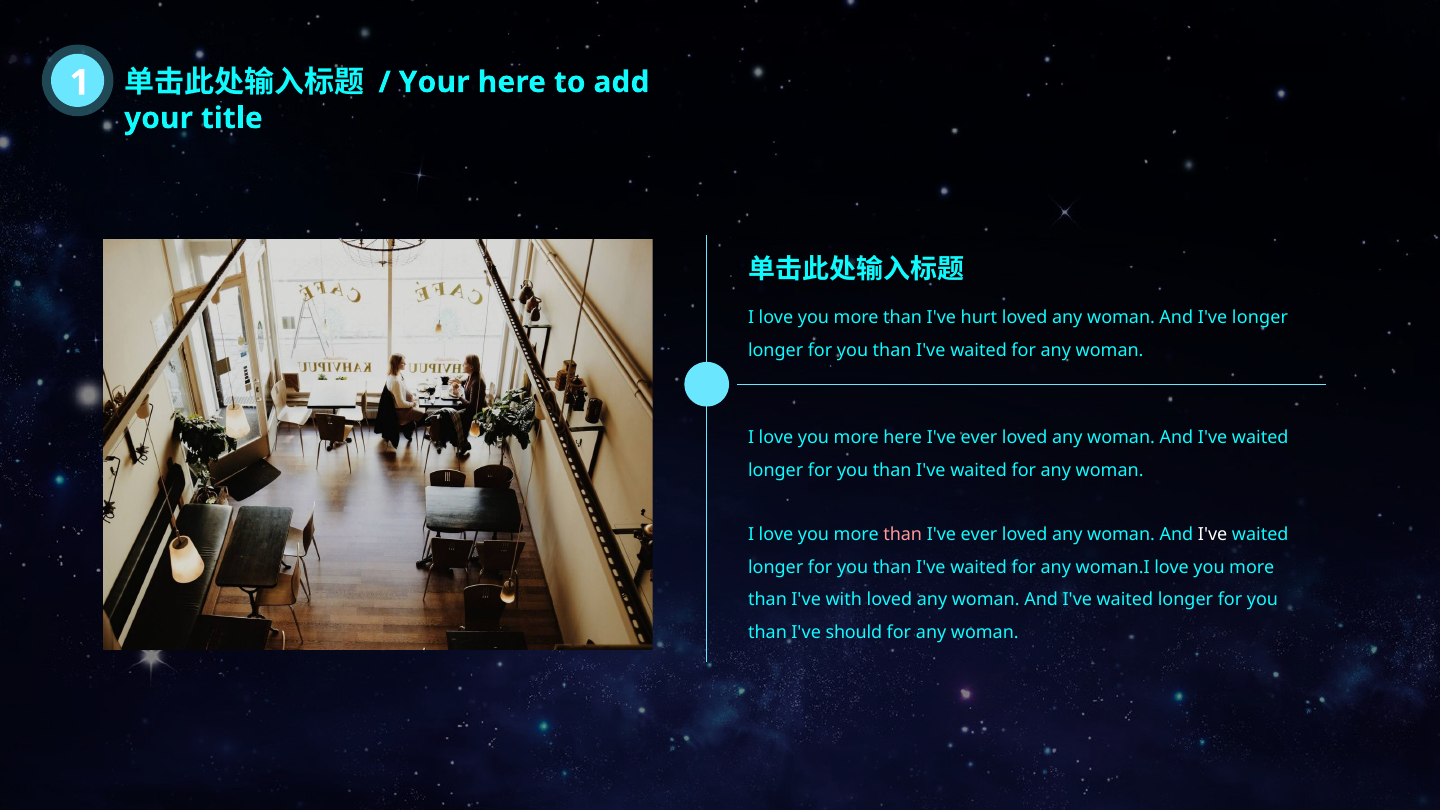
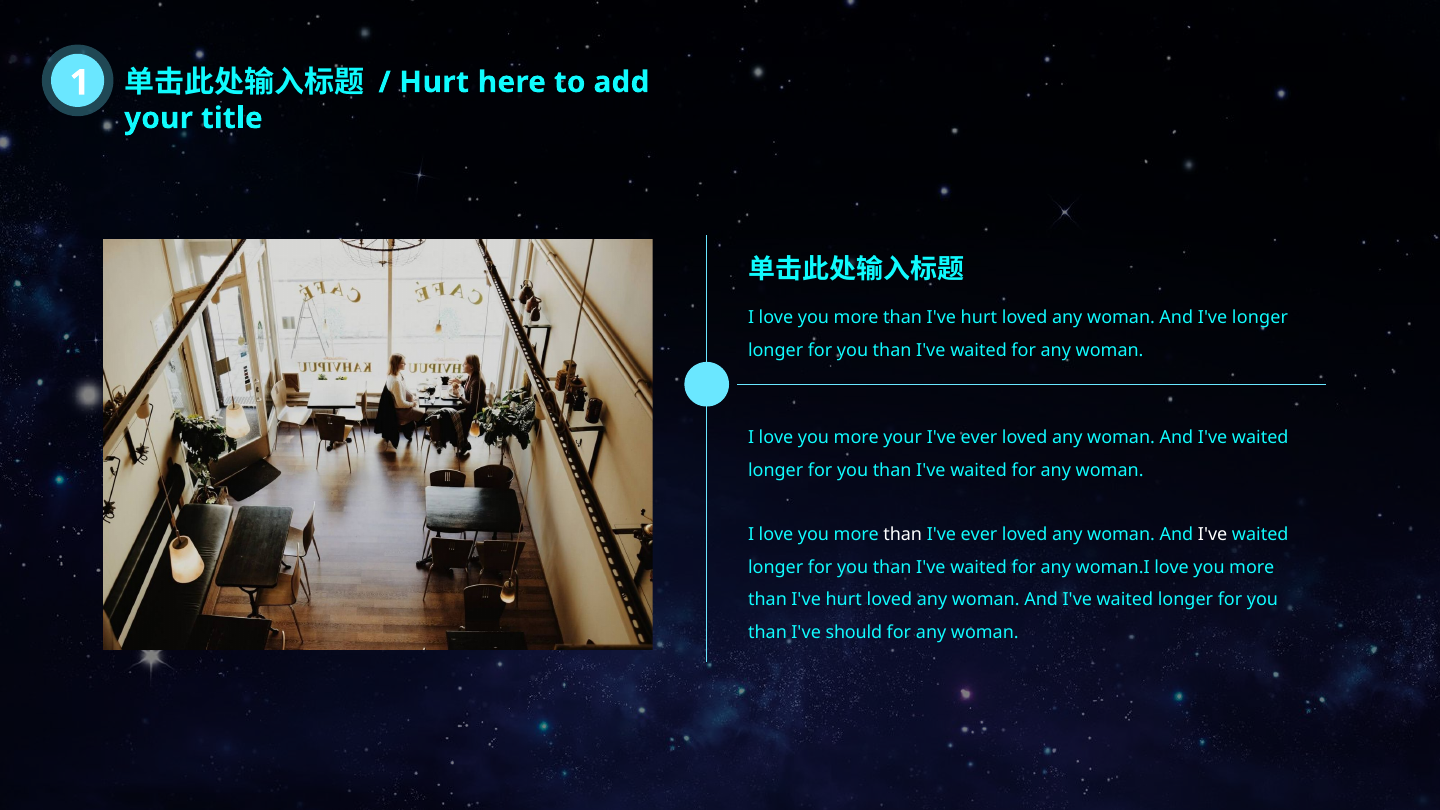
Your: Your -> Hurt (434, 82)
more here: here -> your (903, 438)
than colour: pink -> white (903, 535)
with: with -> hurt (844, 600)
